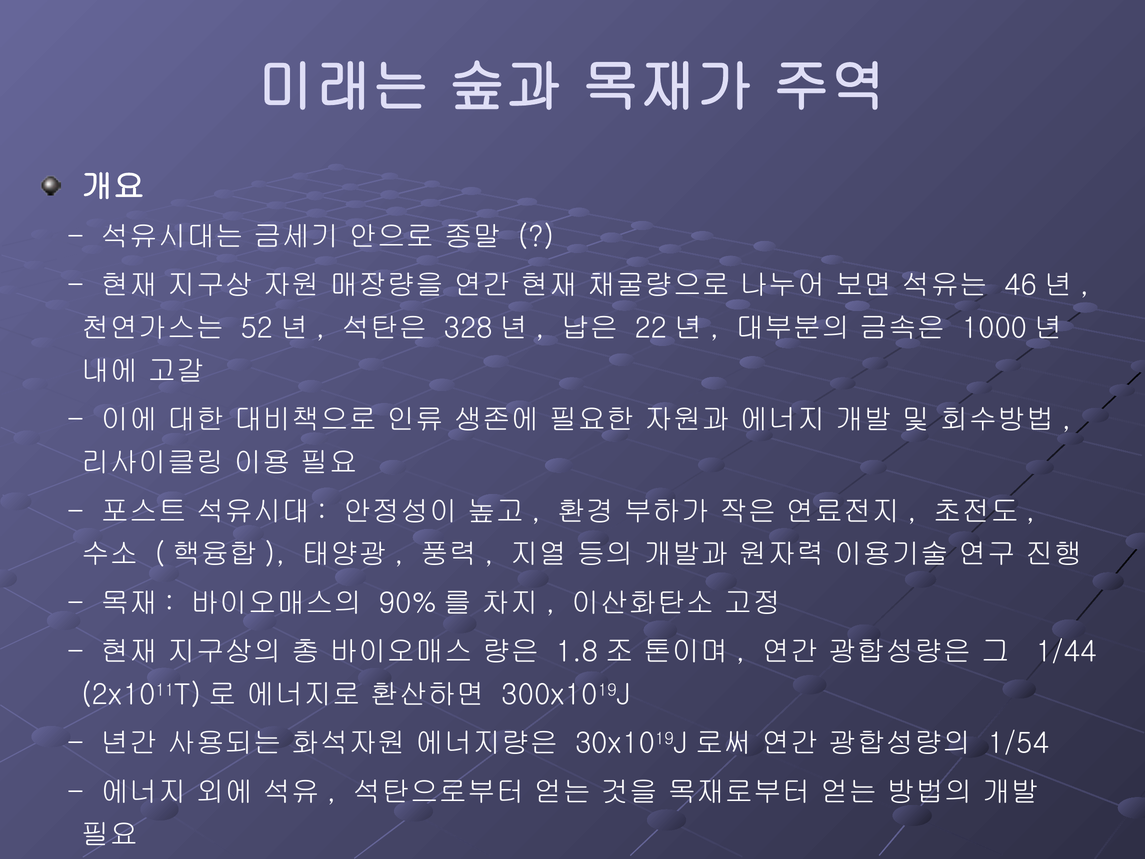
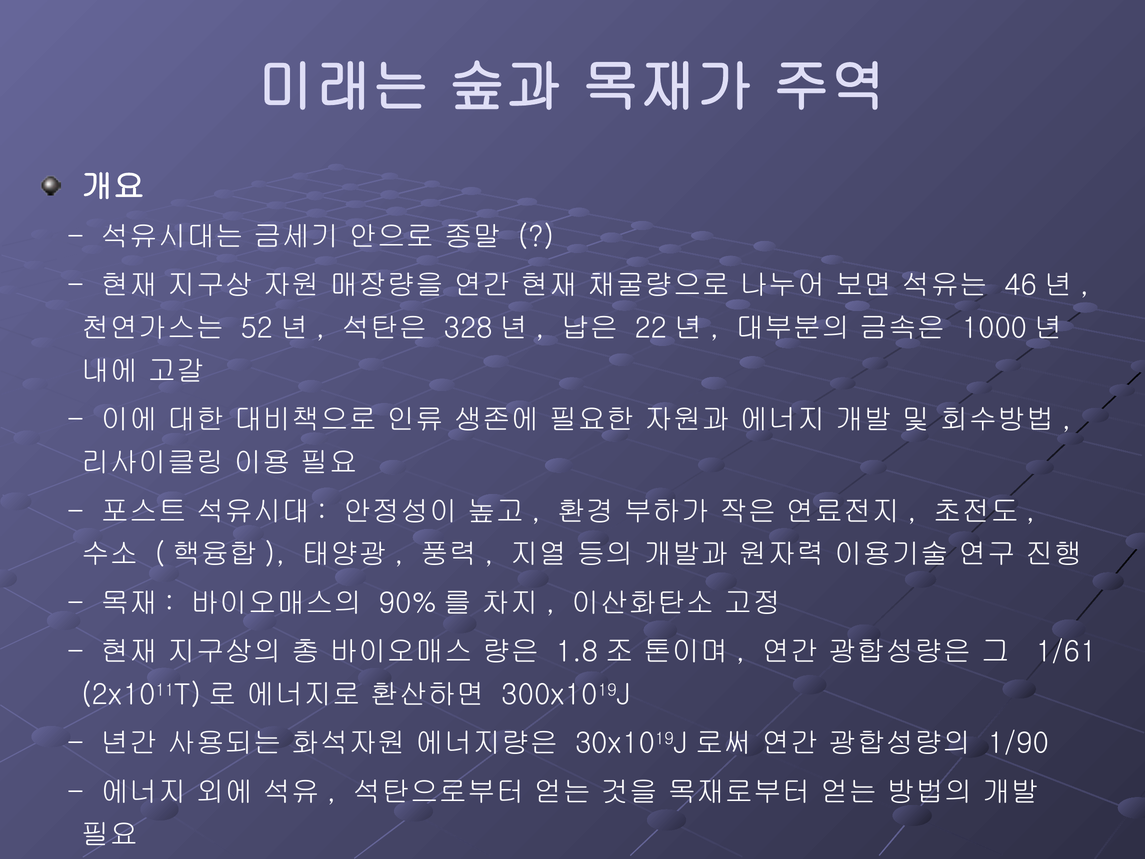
1/44: 1/44 -> 1/61 (1066, 652)
1/54: 1/54 -> 1/90 (1019, 743)
